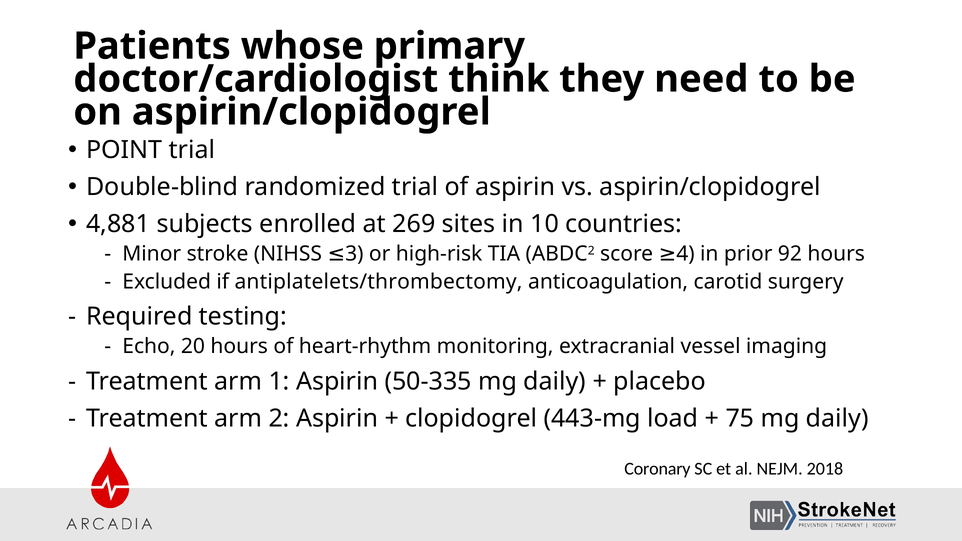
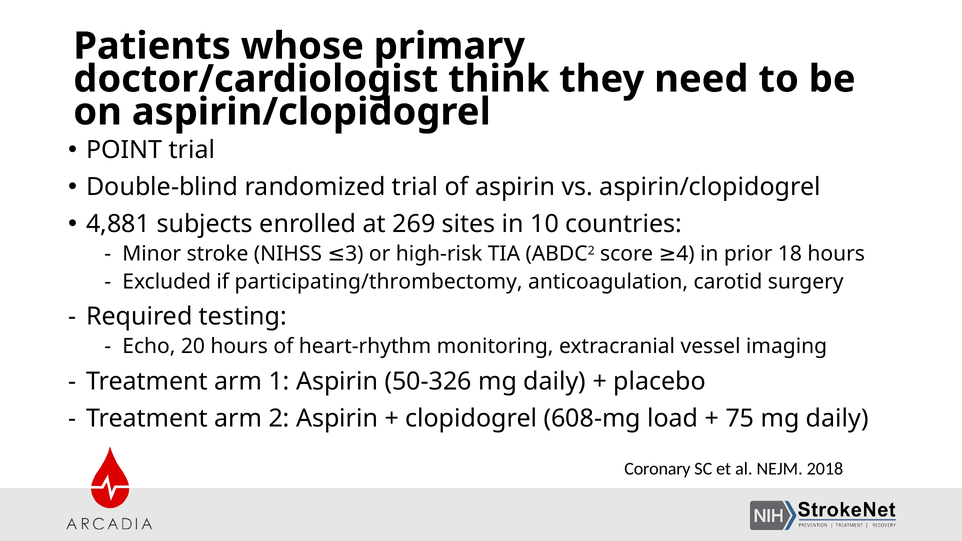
92: 92 -> 18 (790, 254)
antiplatelets/thrombectomy: antiplatelets/thrombectomy -> participating/thrombectomy (379, 282)
50-335: 50-335 -> 50-326 (428, 381)
443-mg: 443-mg -> 608-mg (592, 418)
